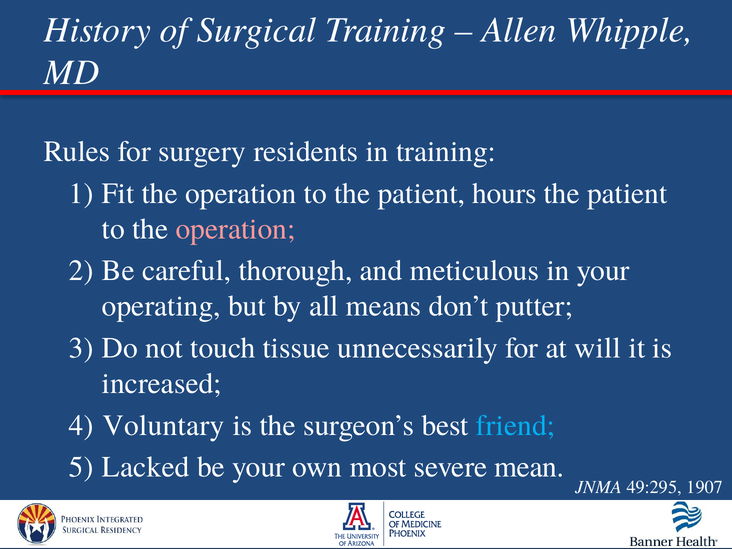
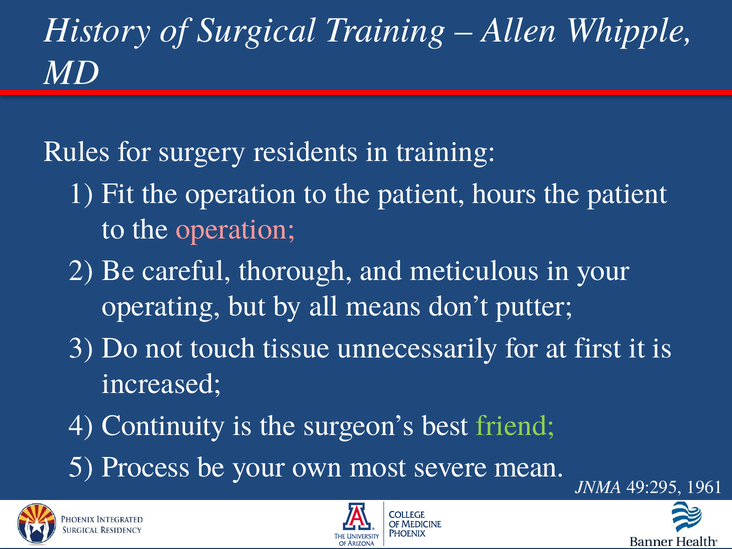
will: will -> first (598, 348)
Voluntary: Voluntary -> Continuity (164, 425)
friend colour: light blue -> light green (516, 425)
Lacked: Lacked -> Process (146, 467)
1907: 1907 -> 1961 (705, 487)
